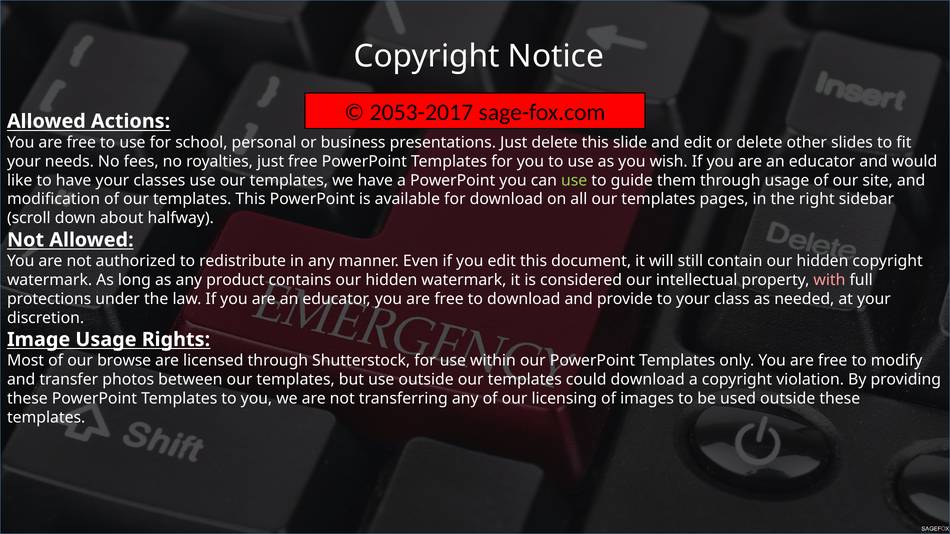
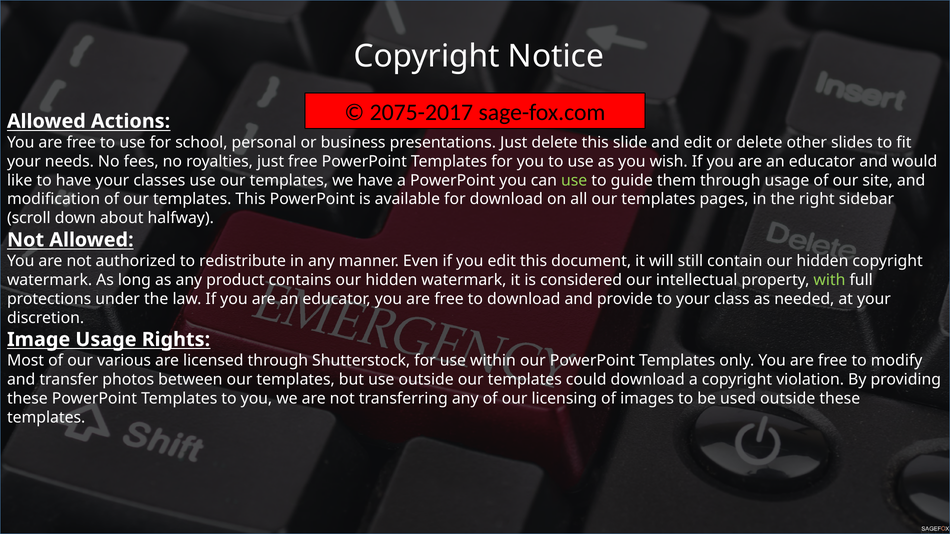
2053-2017: 2053-2017 -> 2075-2017 (421, 113)
with colour: pink -> light green (829, 280)
browse: browse -> various (124, 361)
